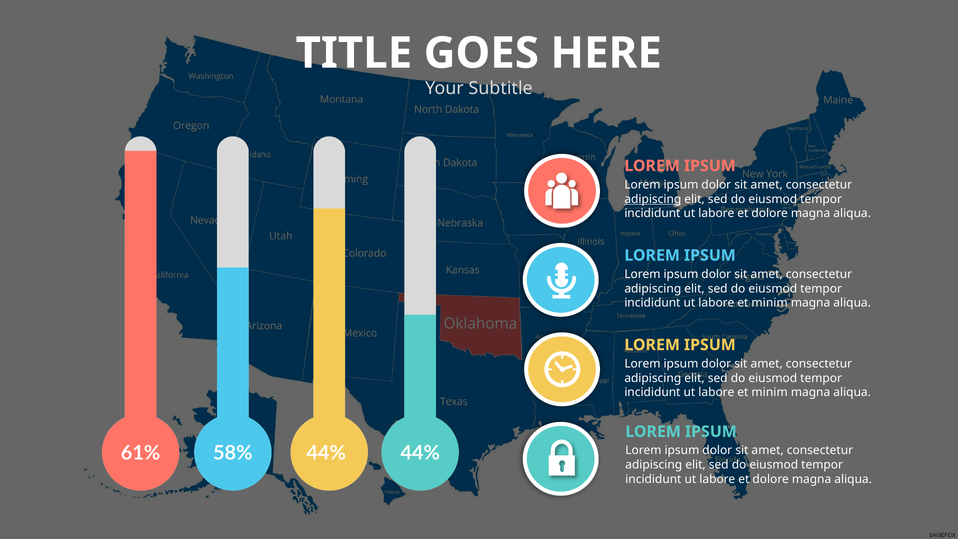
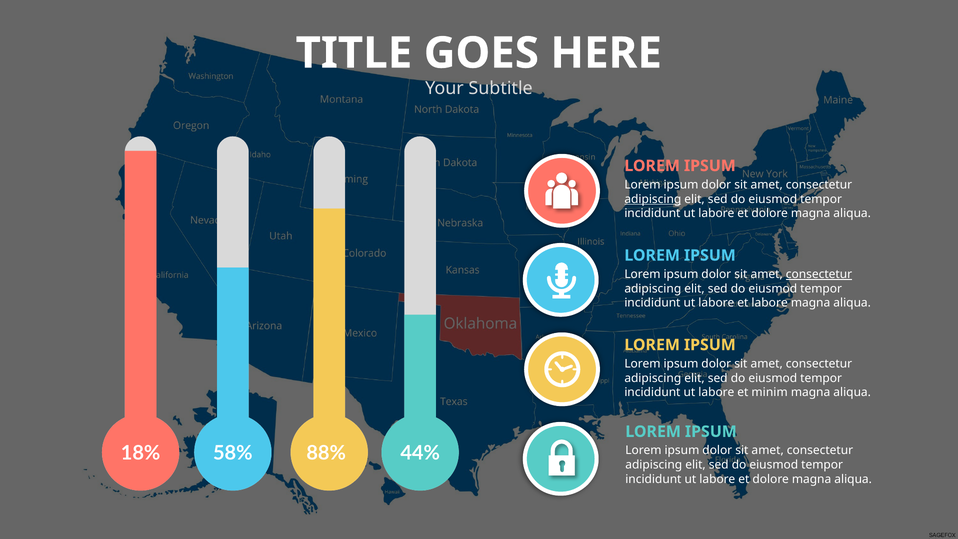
consectetur underline: none -> present (819, 274)
minim: minim -> labore (770, 303)
61%: 61% -> 18% (141, 453)
58% 44%: 44% -> 88% (326, 453)
